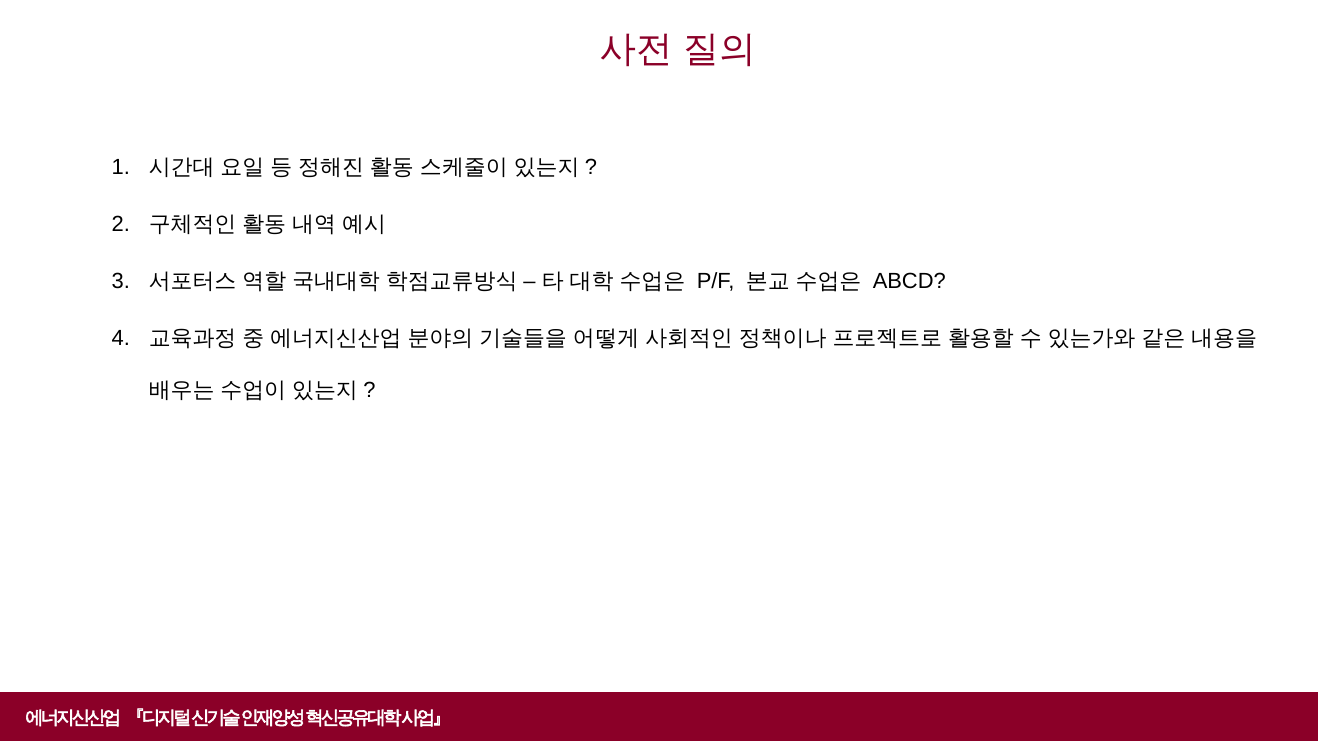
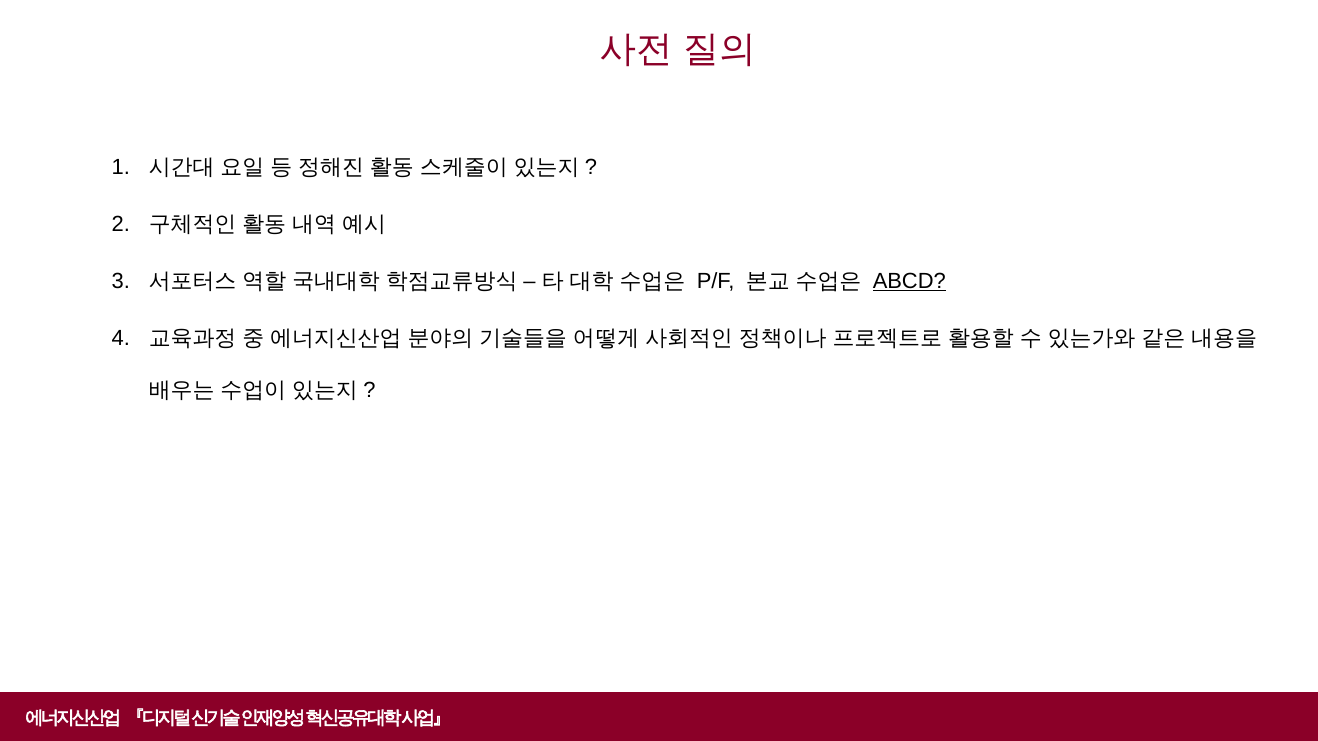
ABCD underline: none -> present (909, 281)
